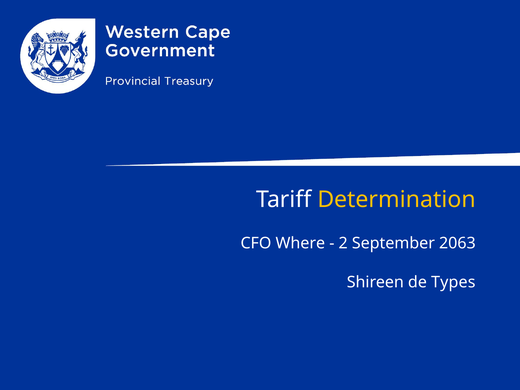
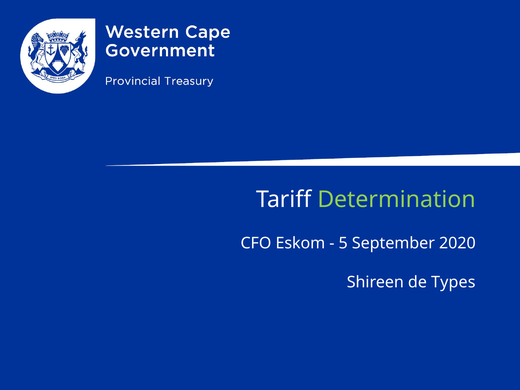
Determination colour: yellow -> light green (396, 199)
Where: Where -> Eskom (300, 243)
2: 2 -> 5 (343, 243)
2063: 2063 -> 2020 (457, 243)
